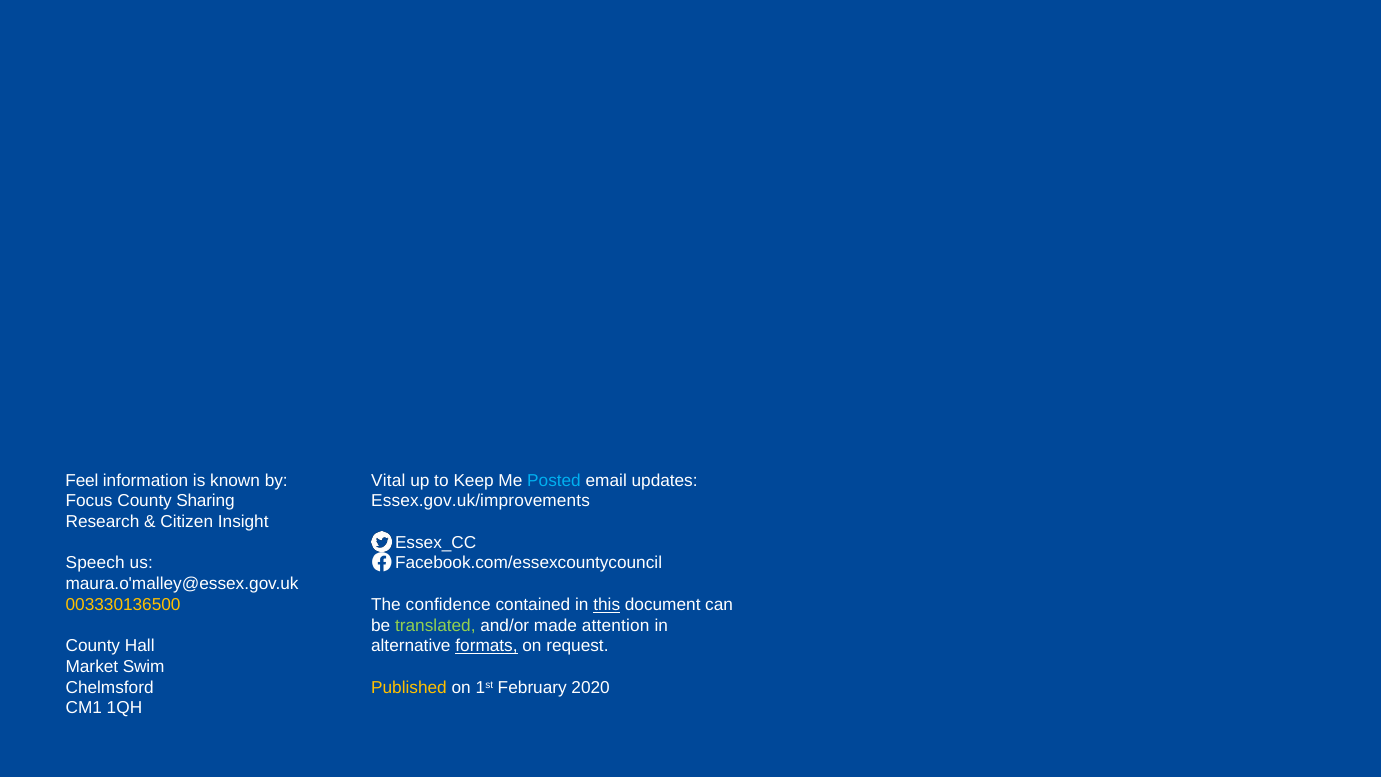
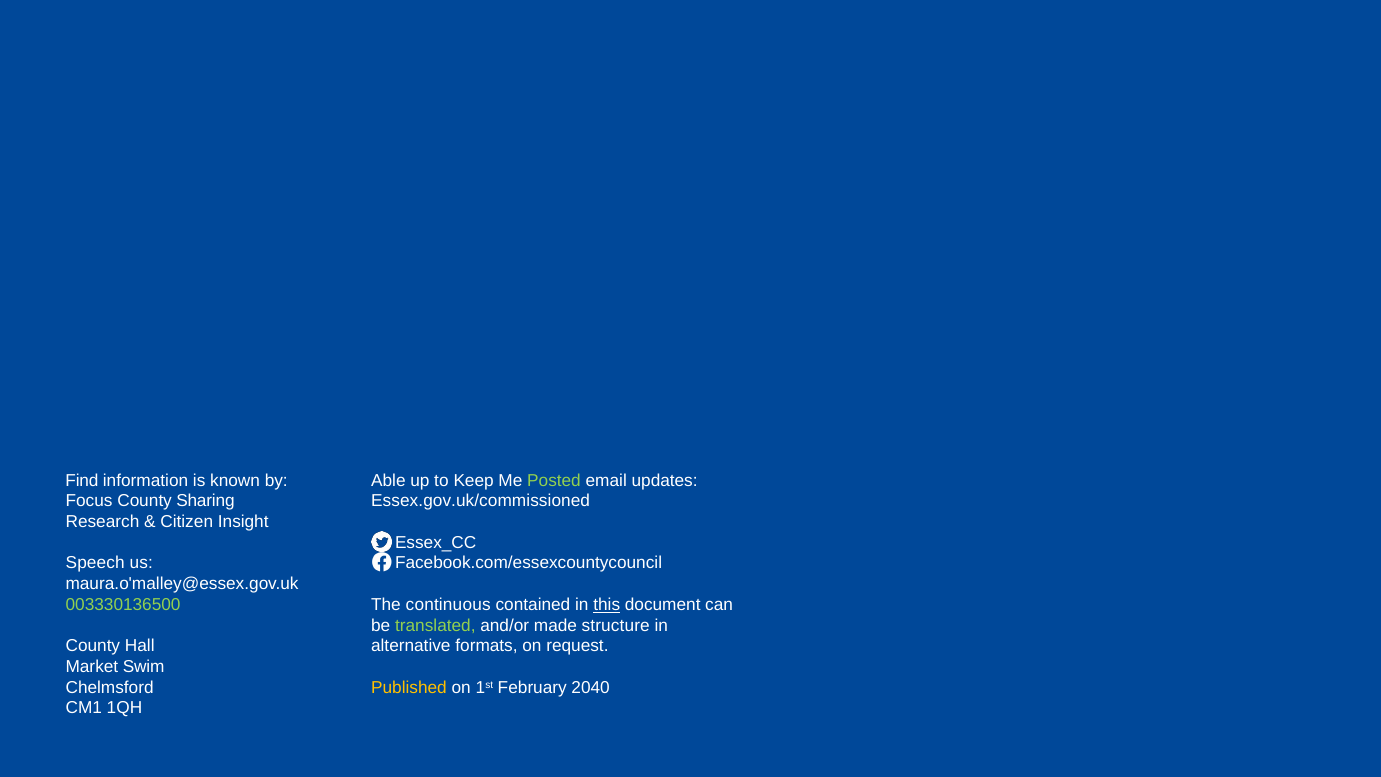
Feel: Feel -> Find (82, 480)
Vital: Vital -> Able (388, 480)
Posted colour: light blue -> light green (554, 480)
Essex.gov.uk/improvements: Essex.gov.uk/improvements -> Essex.gov.uk/commissioned (481, 501)
003330136500 colour: yellow -> light green (123, 605)
confidence: confidence -> continuous (448, 605)
attention: attention -> structure (616, 625)
formats underline: present -> none (487, 646)
2020: 2020 -> 2040 (591, 687)
